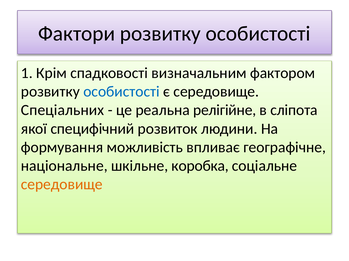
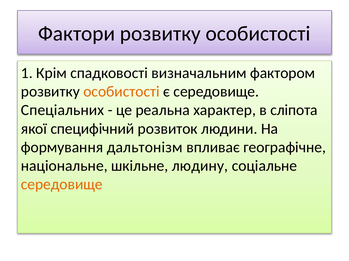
особистості colour: blue -> orange (121, 92)
релігійне: релігійне -> характер (225, 110)
можливість: можливість -> дальтонізм (145, 148)
коробка: коробка -> людину (200, 166)
